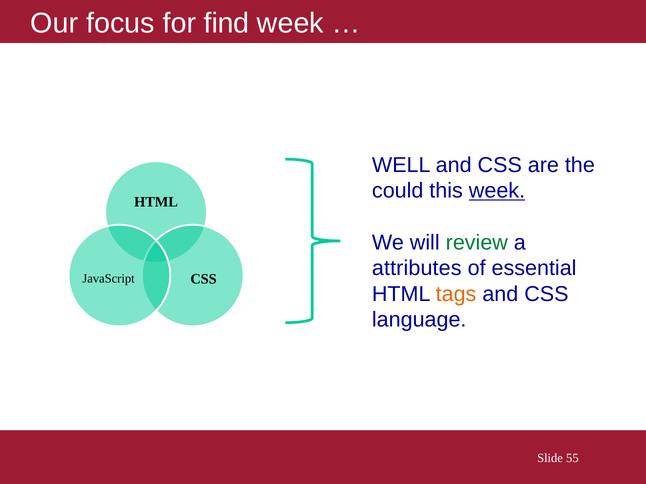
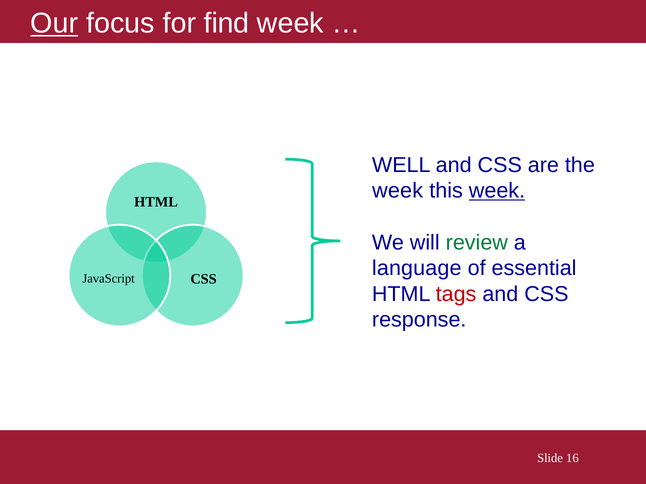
Our underline: none -> present (54, 24)
could: could -> week (398, 191)
attributes: attributes -> language (417, 269)
tags colour: orange -> red (456, 294)
language: language -> response (419, 320)
55: 55 -> 16 (572, 458)
